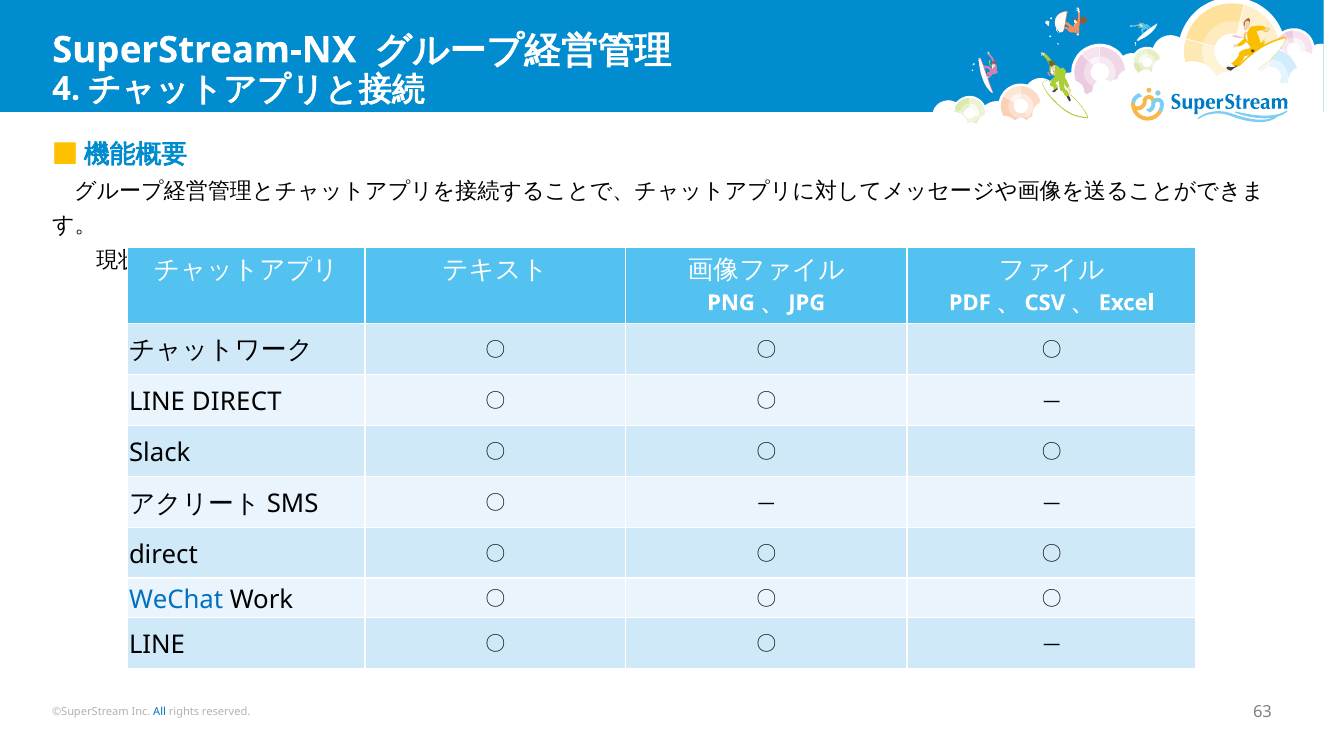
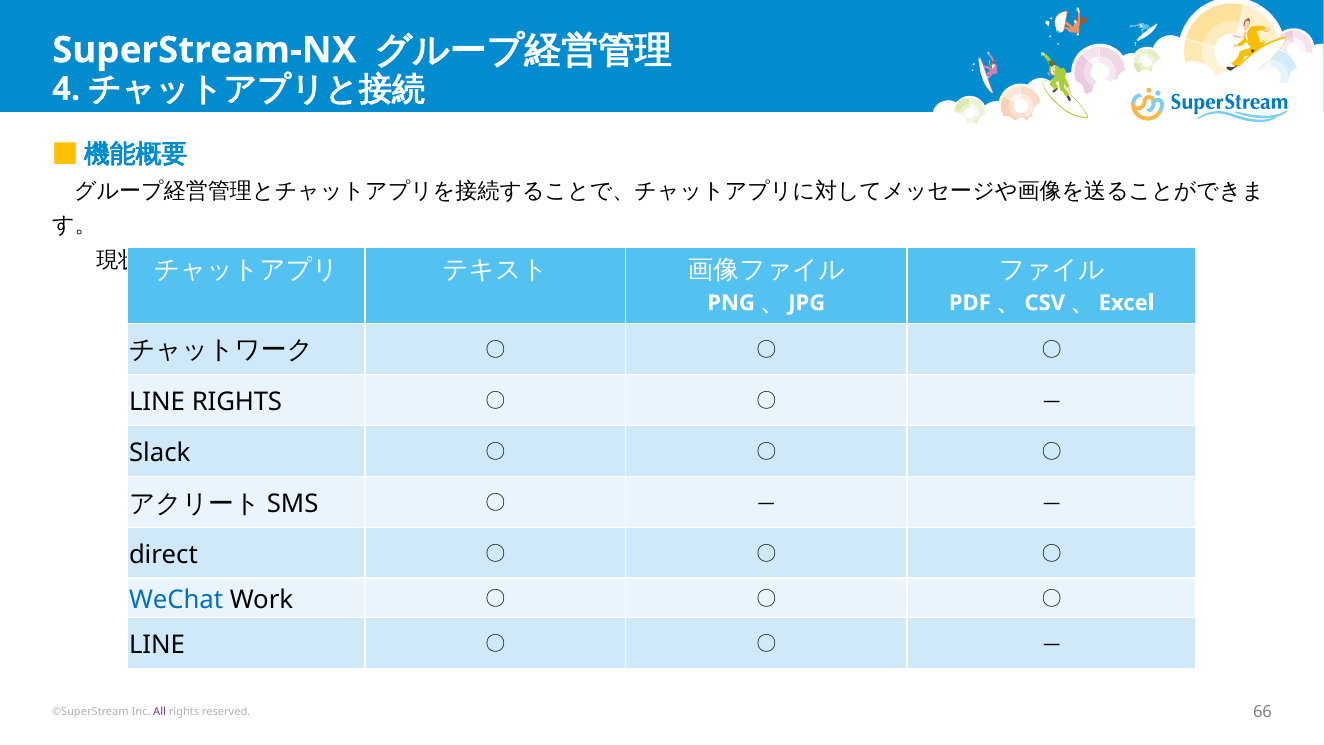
LINE DIRECT: DIRECT -> RIGHTS (237, 402)
All colour: blue -> purple (160, 712)
63: 63 -> 66 (1263, 712)
